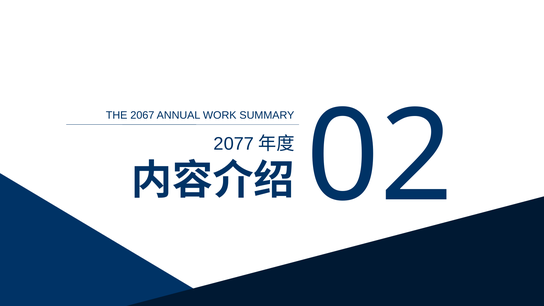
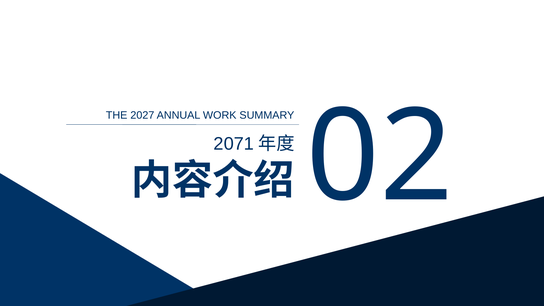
2067: 2067 -> 2027 (142, 115)
2077: 2077 -> 2071 (234, 144)
